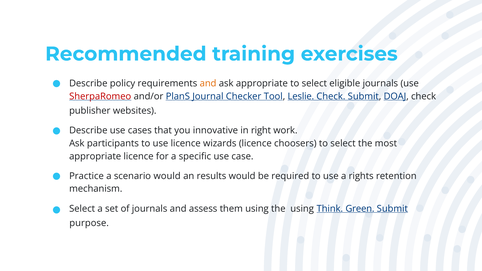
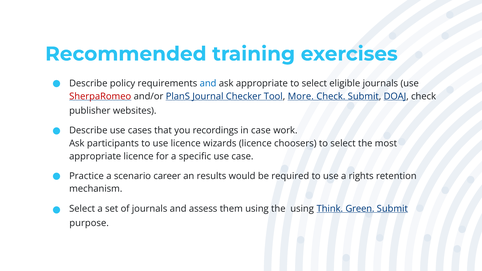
and colour: orange -> blue (208, 83)
Leslie: Leslie -> More (301, 96)
innovative: innovative -> recordings (215, 131)
in right: right -> case (261, 131)
scenario would: would -> career (167, 176)
